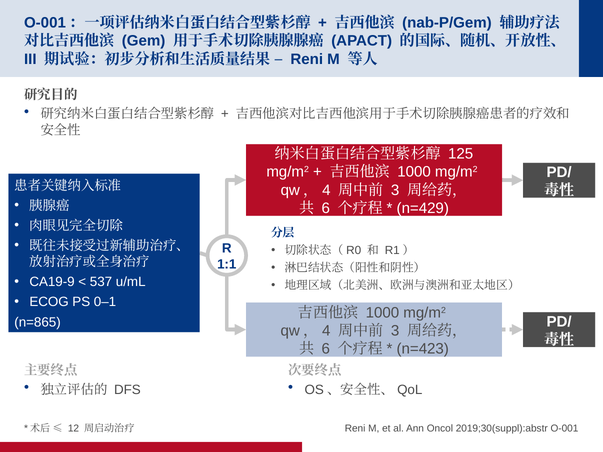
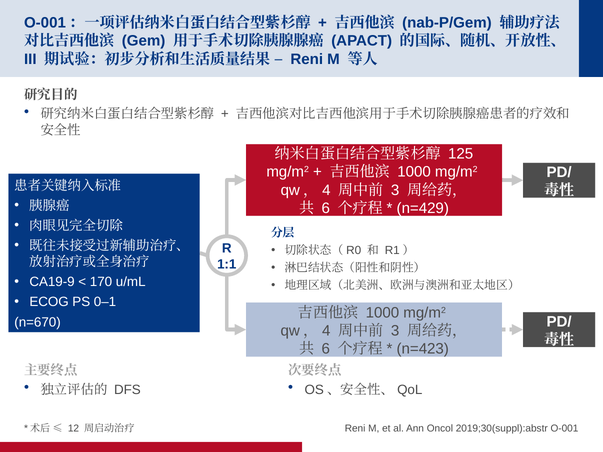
537: 537 -> 170 (101, 282)
n=865: n=865 -> n=670 (38, 322)
